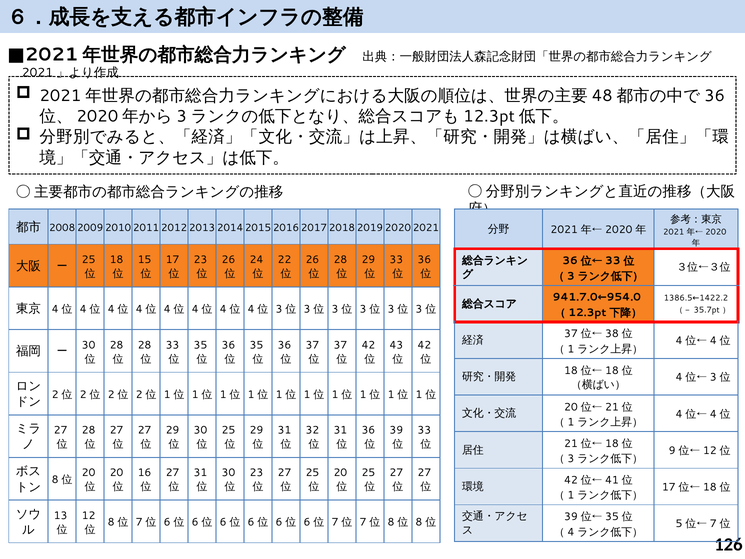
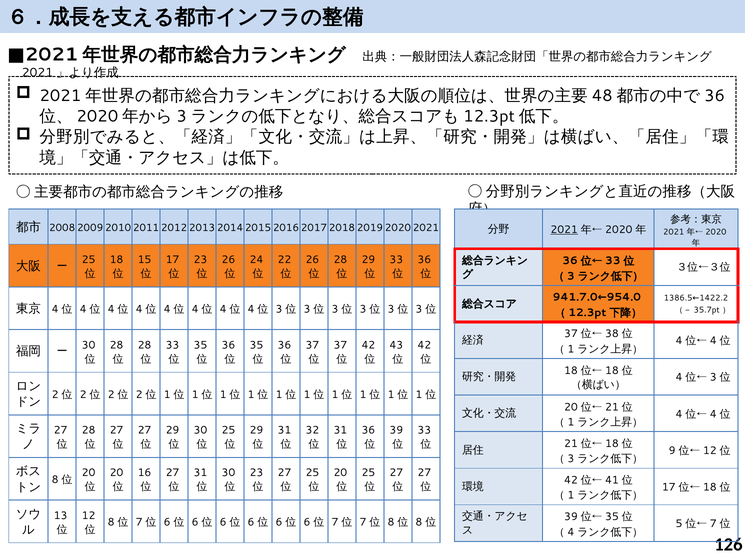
2021 underline: none -> present (564, 229)
